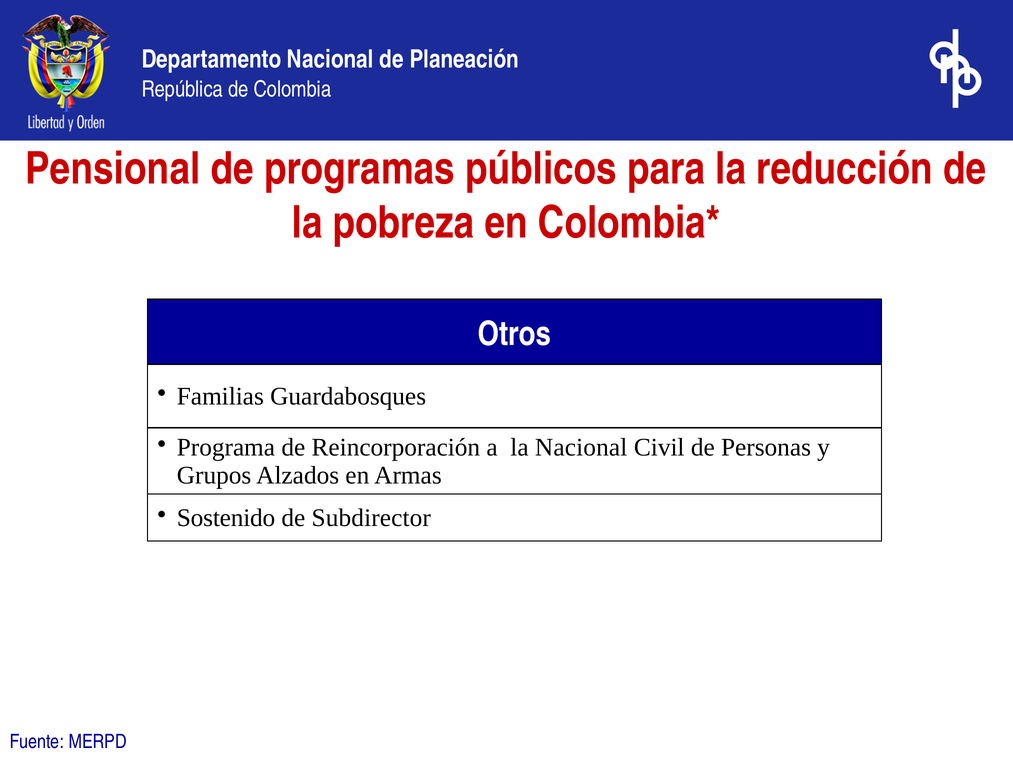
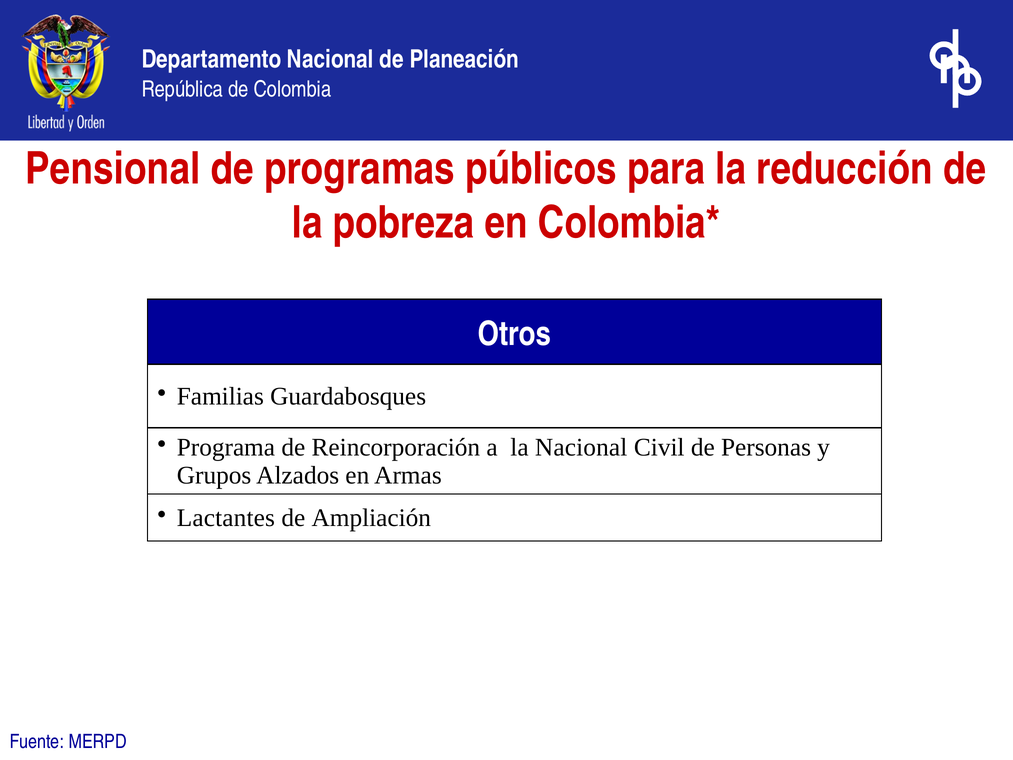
Sostenido: Sostenido -> Lactantes (226, 518)
Subdirector: Subdirector -> Ampliación (371, 518)
